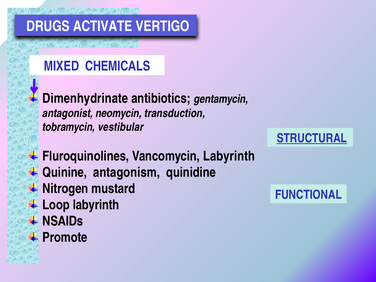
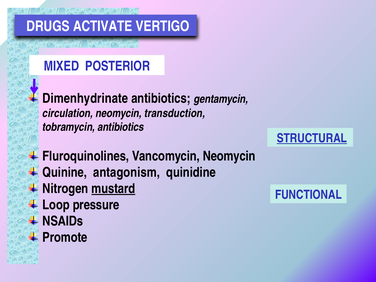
CHEMICALS: CHEMICALS -> POSTERIOR (118, 66)
antagonist: antagonist -> circulation (68, 113)
tobramycin vestibular: vestibular -> antibiotics (121, 127)
Vancomycin Labyrinth: Labyrinth -> Neomycin (229, 156)
mustard underline: none -> present (113, 189)
Loop labyrinth: labyrinth -> pressure (96, 205)
